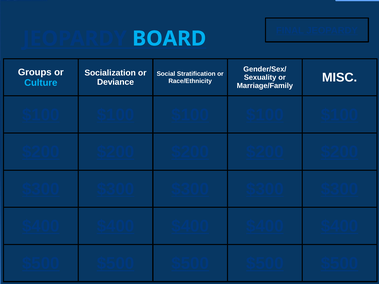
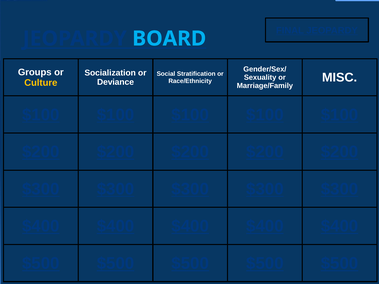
Culture colour: light blue -> yellow (41, 83)
